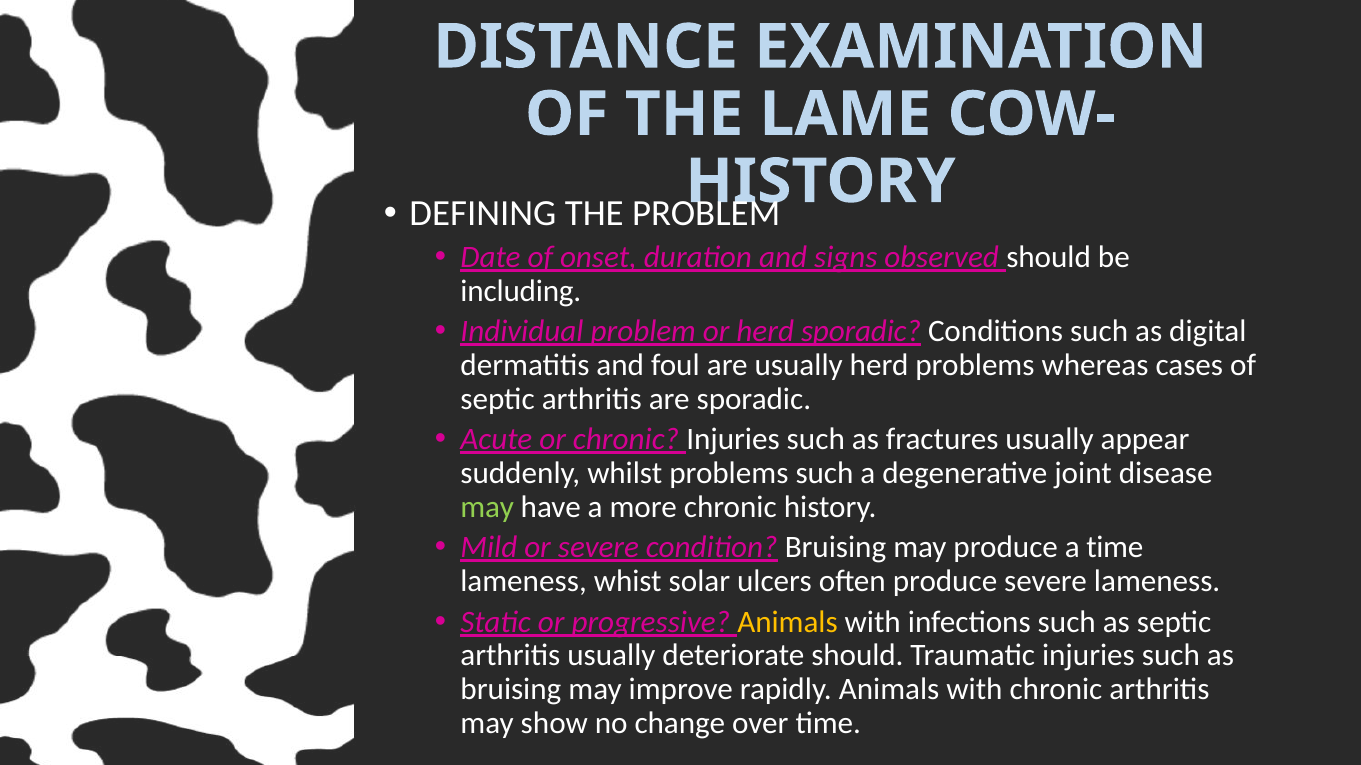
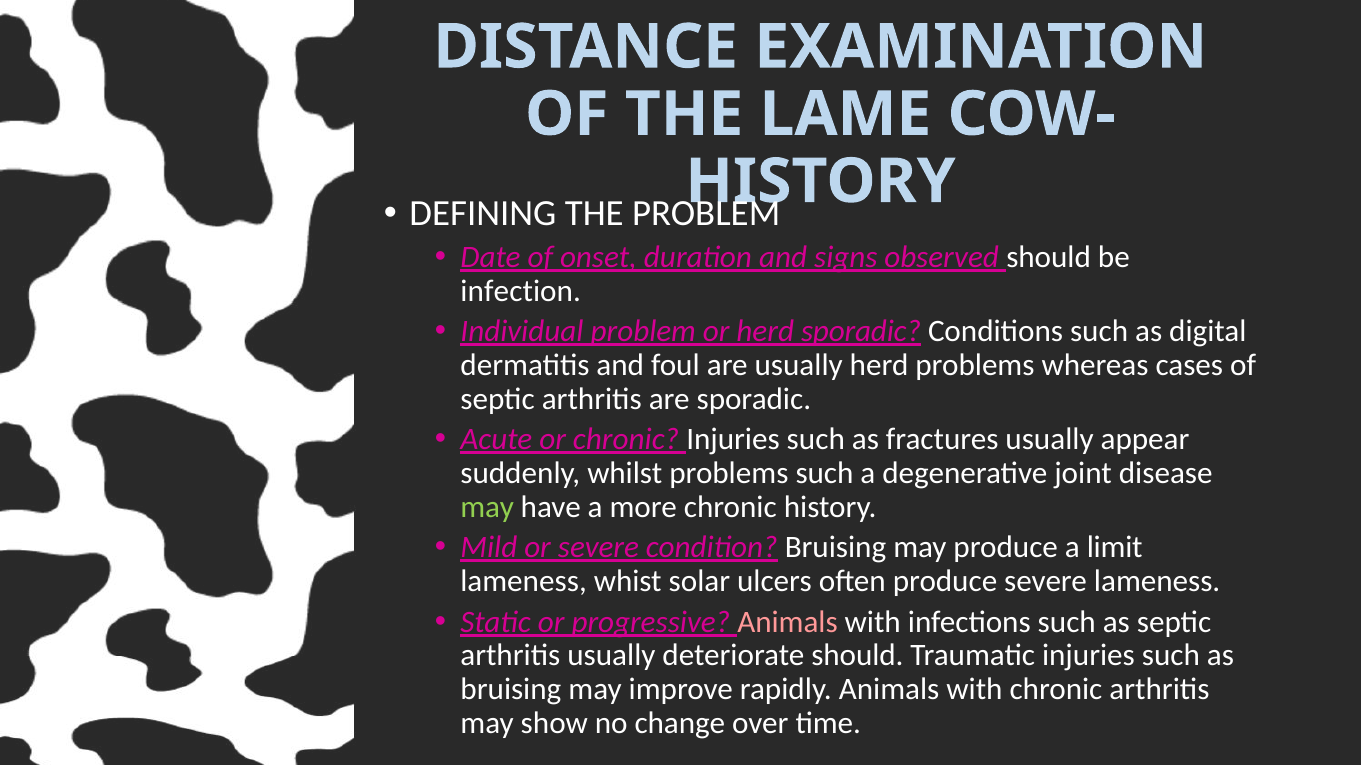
including: including -> infection (521, 291)
a time: time -> limit (1115, 548)
Animals colour: yellow -> pink (788, 622)
